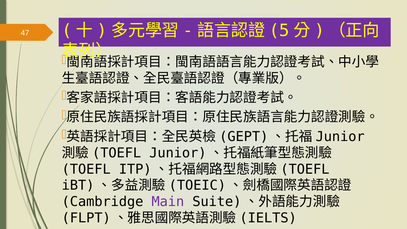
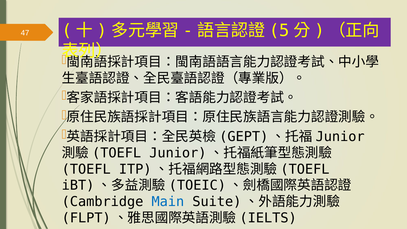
Main colour: purple -> blue (168, 202)
